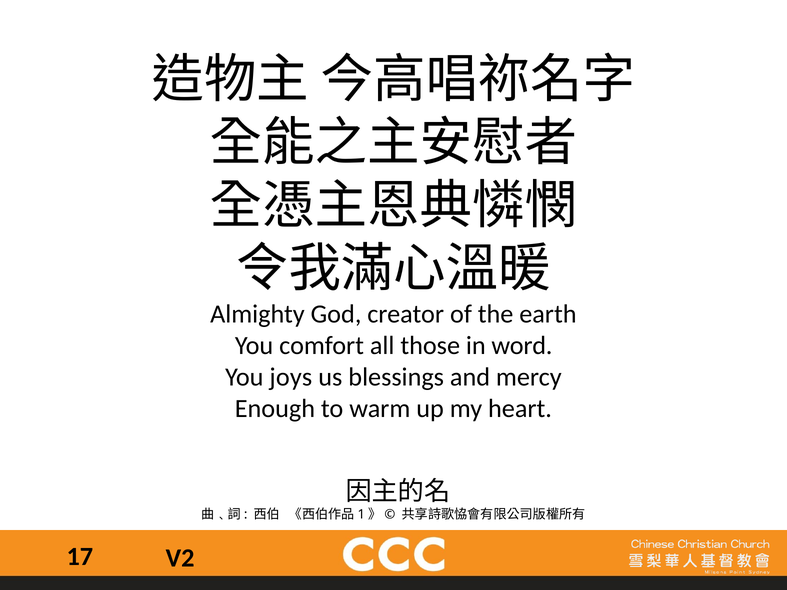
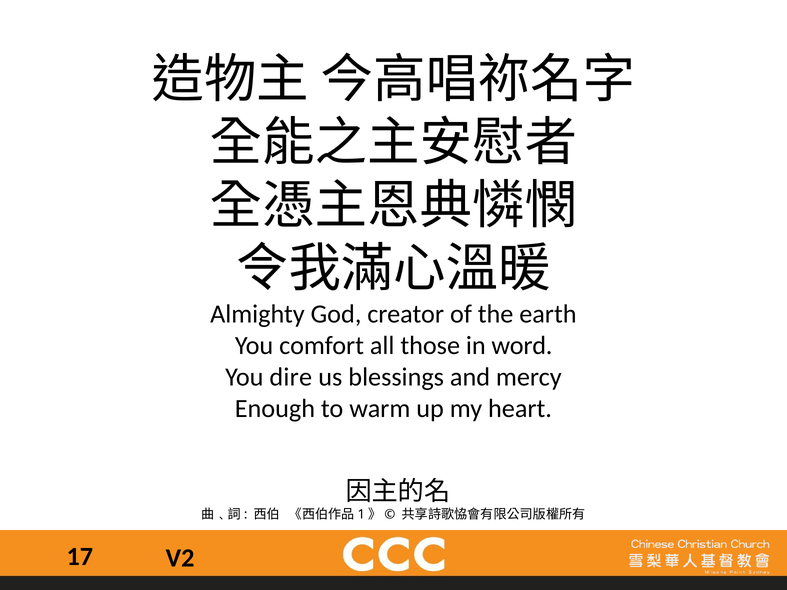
joys: joys -> dire (291, 377)
